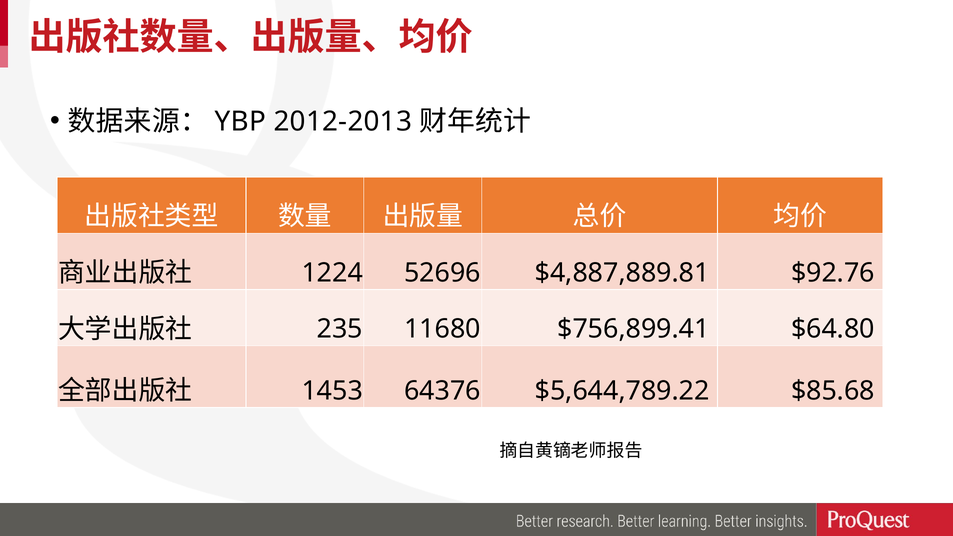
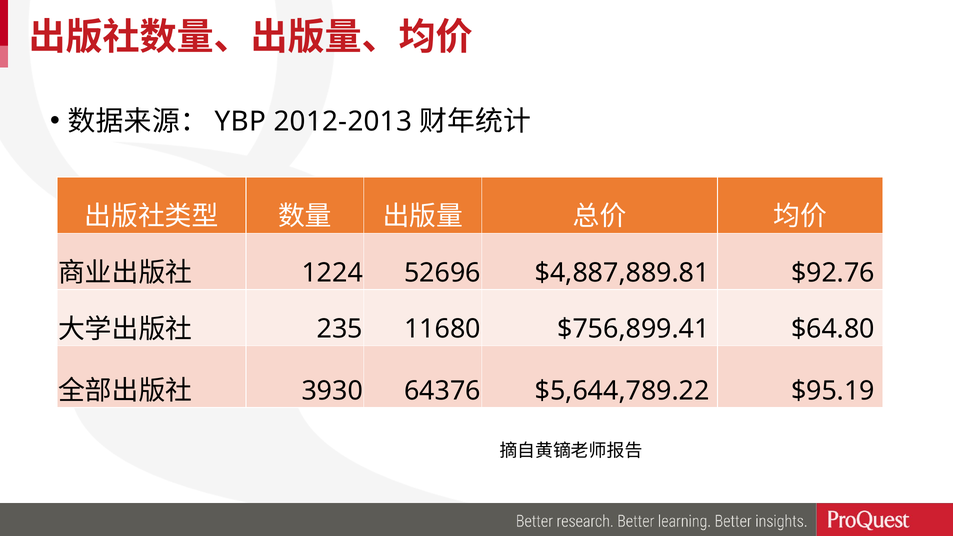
1453: 1453 -> 3930 (332, 391)
$85.68: $85.68 -> $95.19 (833, 391)
